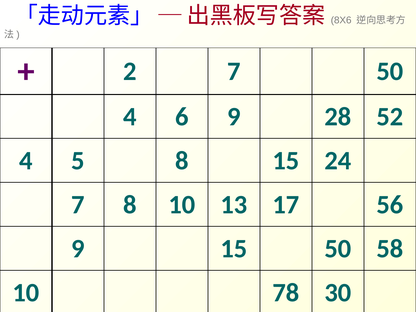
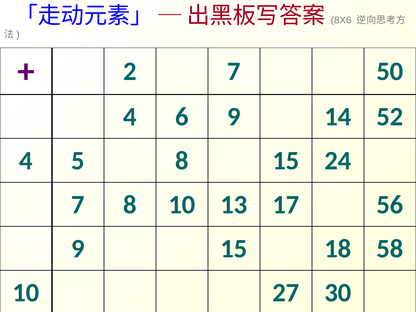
28: 28 -> 14 (338, 117)
15 50: 50 -> 18 (338, 249)
78: 78 -> 27 (286, 293)
